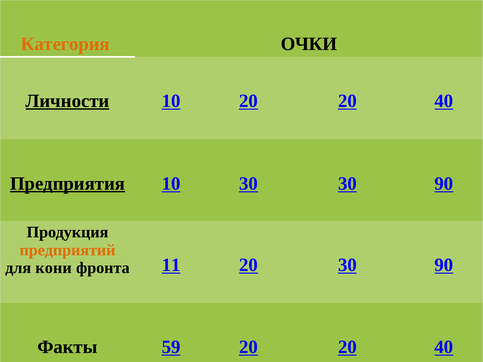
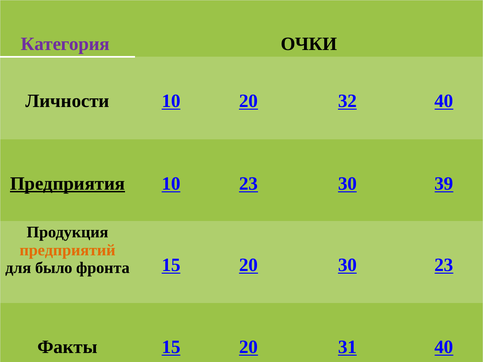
Категория colour: orange -> purple (65, 44)
Личности underline: present -> none (67, 101)
10 20 20: 20 -> 32 (347, 101)
10 30: 30 -> 23 (249, 184)
90: 90 -> 39 (444, 184)
кони: кони -> было (54, 268)
фронта 11: 11 -> 15 (171, 265)
20 30 90: 90 -> 23 (444, 265)
Факты 59: 59 -> 15 (171, 347)
20: 20 -> 31 (347, 347)
